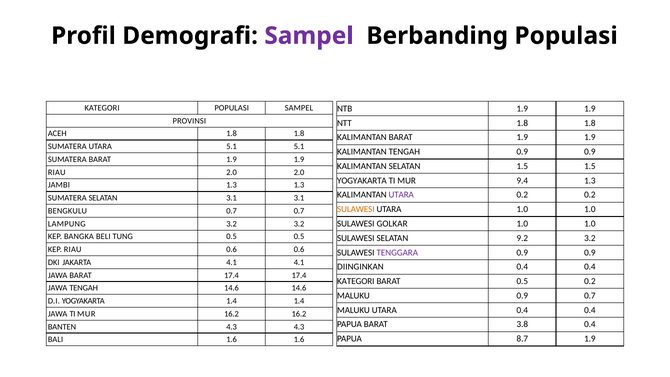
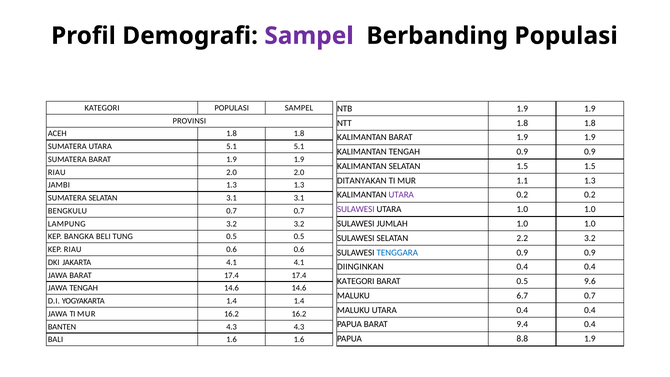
YOGYAKARTA: YOGYAKARTA -> DITANYAKAN (362, 181)
9.4: 9.4 -> 1.1 (522, 181)
SULAWESI colour: orange -> purple (356, 209)
GOLKAR: GOLKAR -> JUMLAH (392, 224)
9.2: 9.2 -> 2.2 (522, 238)
TENGGARA colour: purple -> blue (397, 252)
0.5 0.2: 0.2 -> 9.6 (590, 281)
MALUKU 0.9: 0.9 -> 6.7 (522, 296)
3.8: 3.8 -> 9.4 (522, 324)
8.7: 8.7 -> 8.8 (522, 339)
